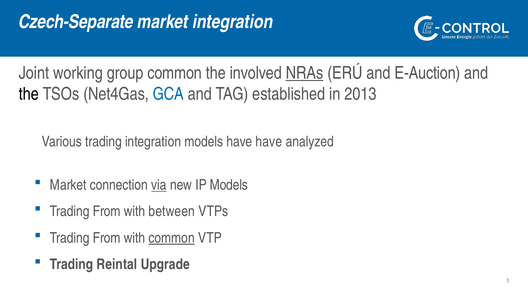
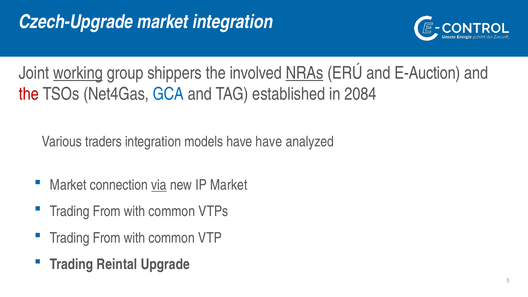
Czech-Separate: Czech-Separate -> Czech-Upgrade (76, 22)
working underline: none -> present (78, 73)
group common: common -> shippers (175, 73)
the colour: black -> red (29, 94)
2013: 2013 -> 2084 (361, 94)
Various trading: trading -> traders (104, 142)
IP Models: Models -> Market (229, 185)
between: between -> common (172, 211)
common underline: present -> none (172, 238)
